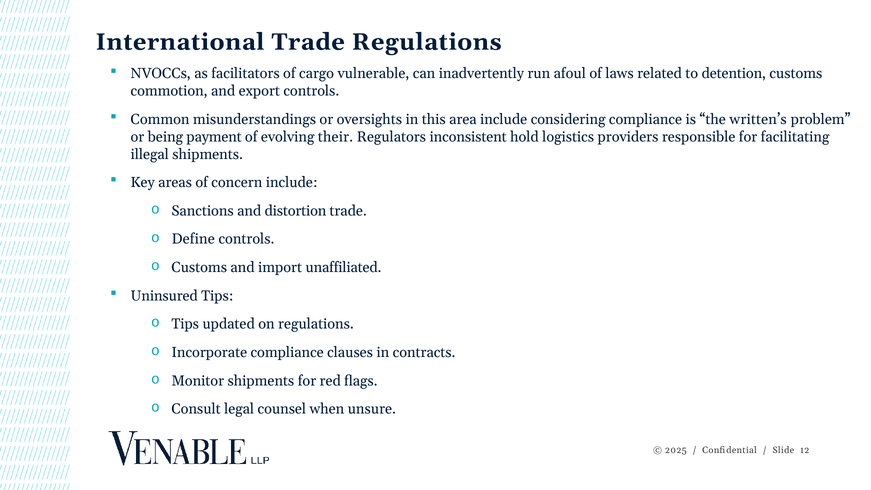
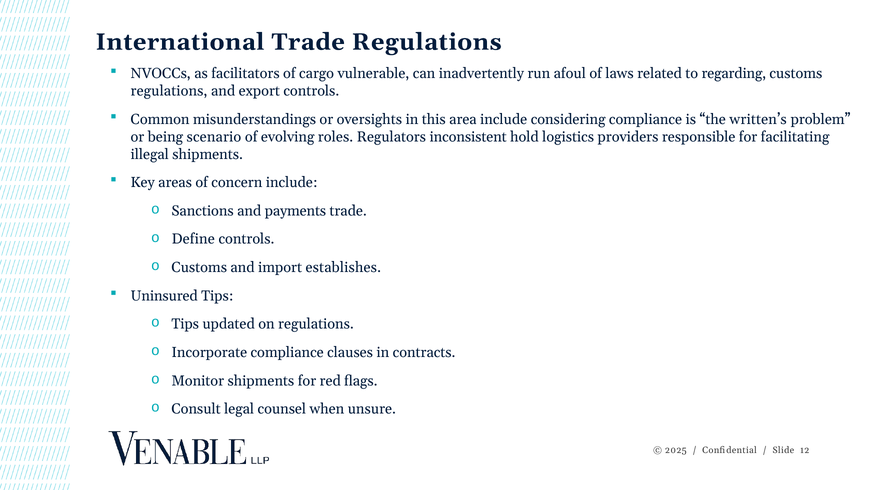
detention: detention -> regarding (734, 74)
commotion: commotion -> regulations (169, 91)
payment: payment -> scenario (214, 137)
their: their -> roles (336, 137)
distortion: distortion -> payments (295, 211)
unaffiliated: unaffiliated -> establishes (343, 267)
